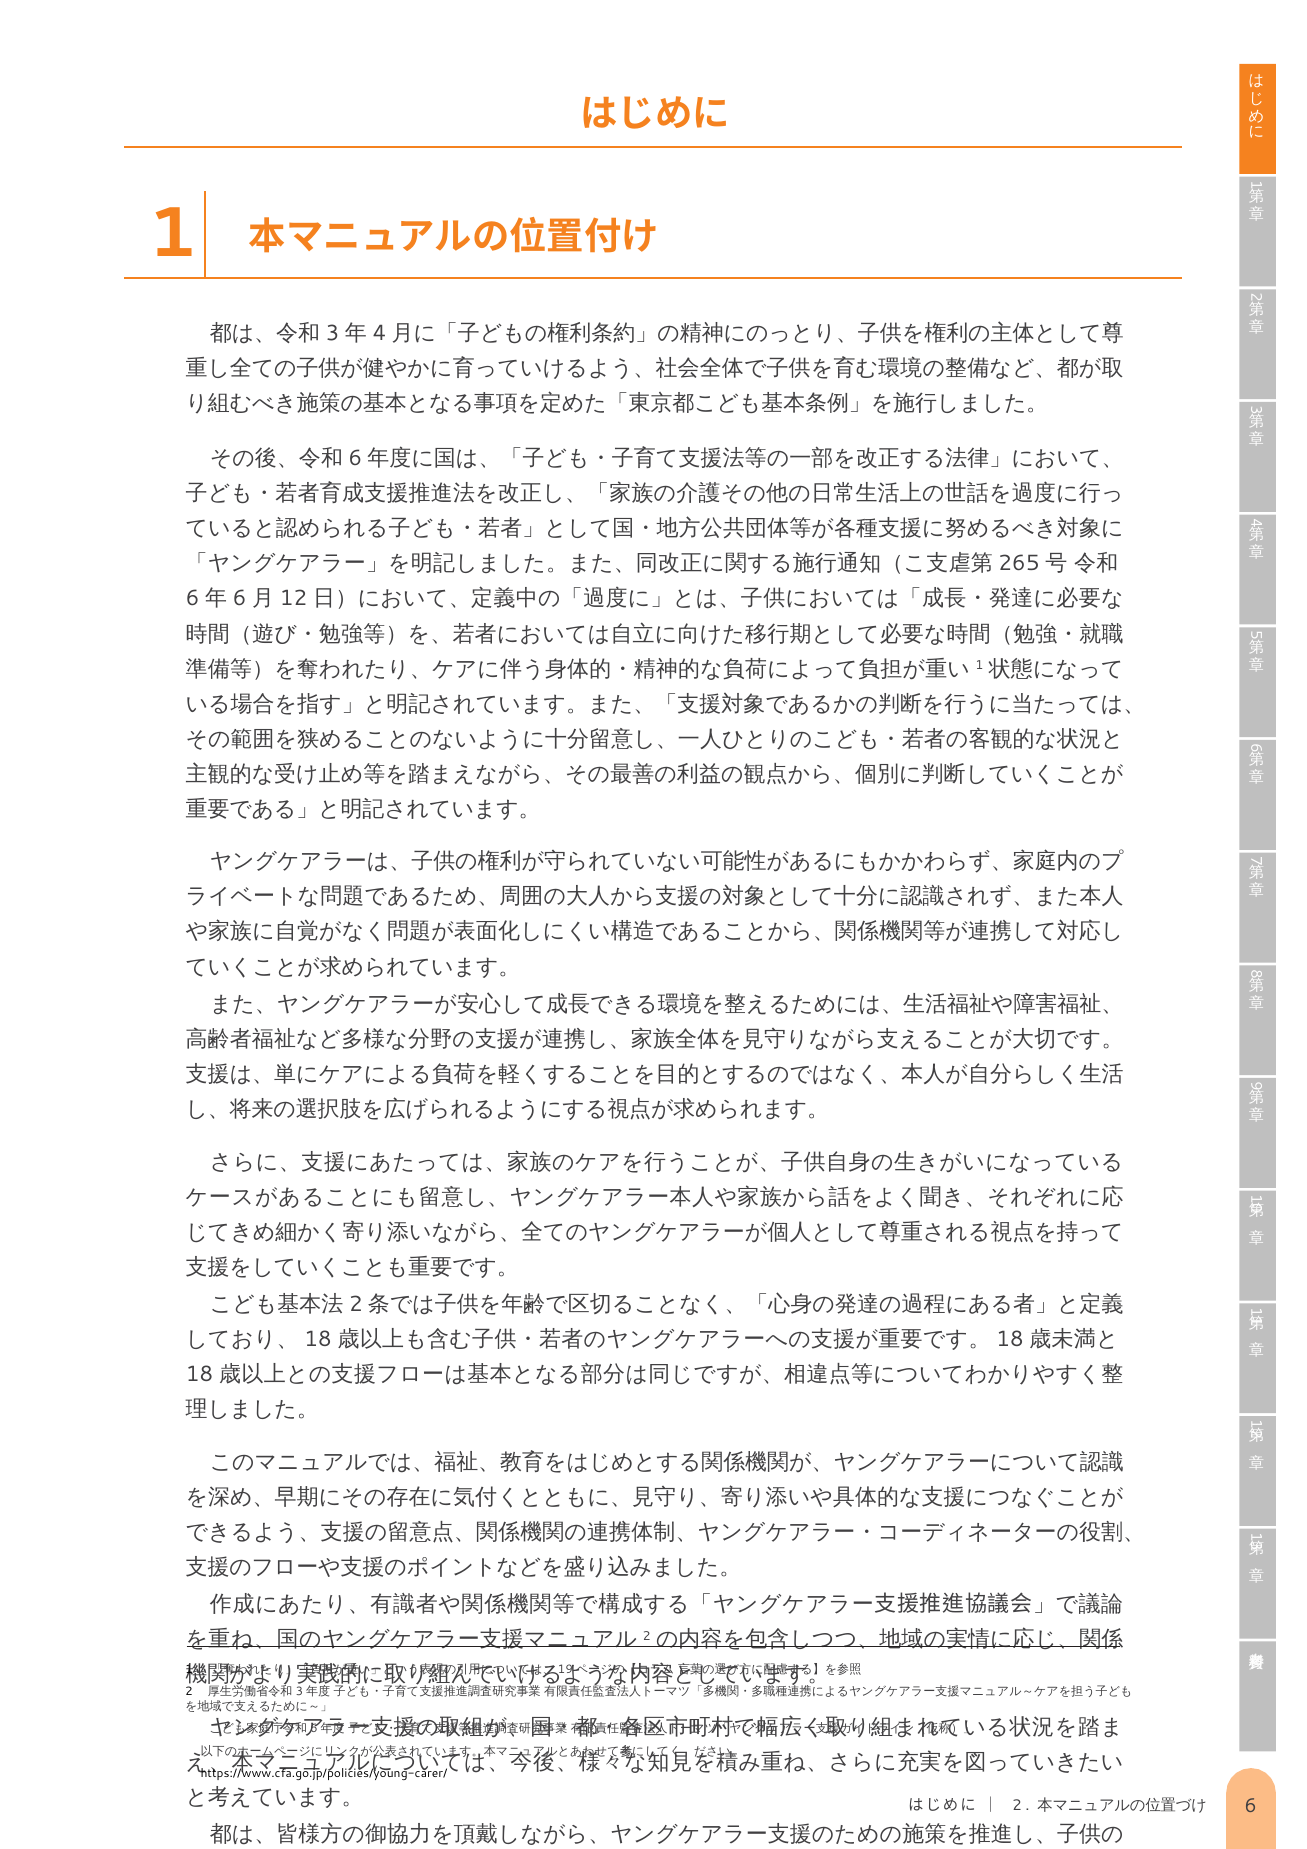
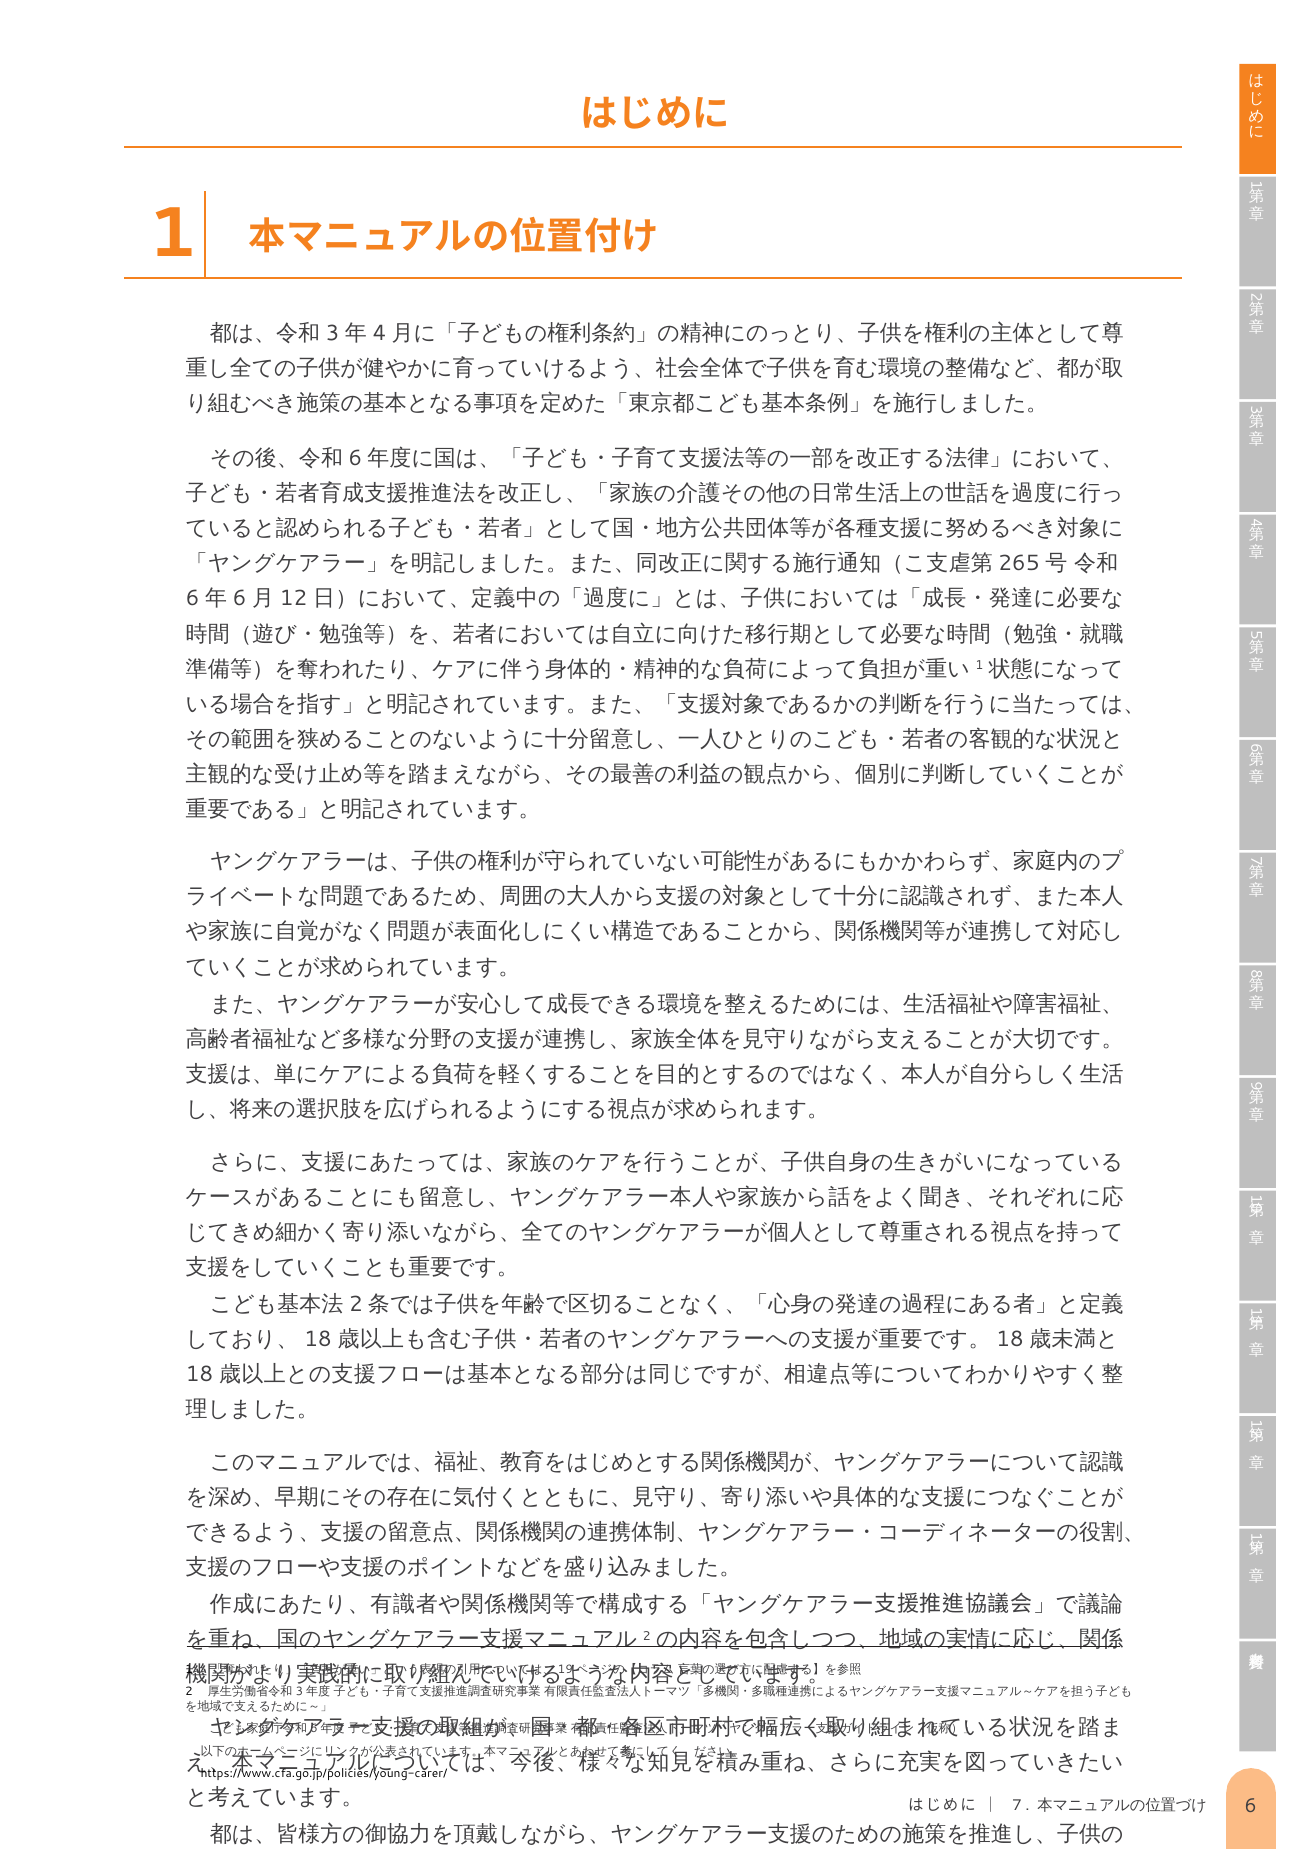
2: 2 -> 7 (1017, 1805)
